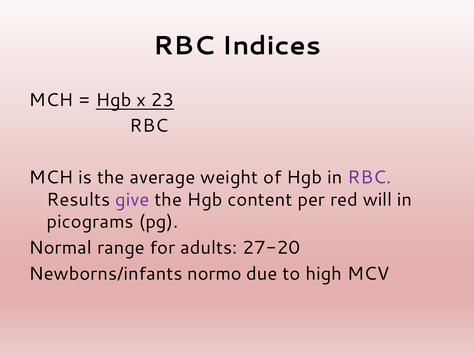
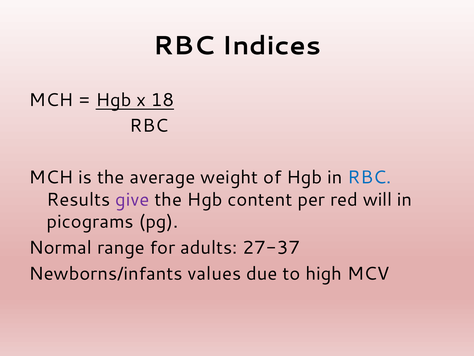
23: 23 -> 18 (162, 100)
RBC colour: purple -> blue (369, 177)
27-20: 27-20 -> 27-37 (271, 247)
normo: normo -> values (214, 273)
